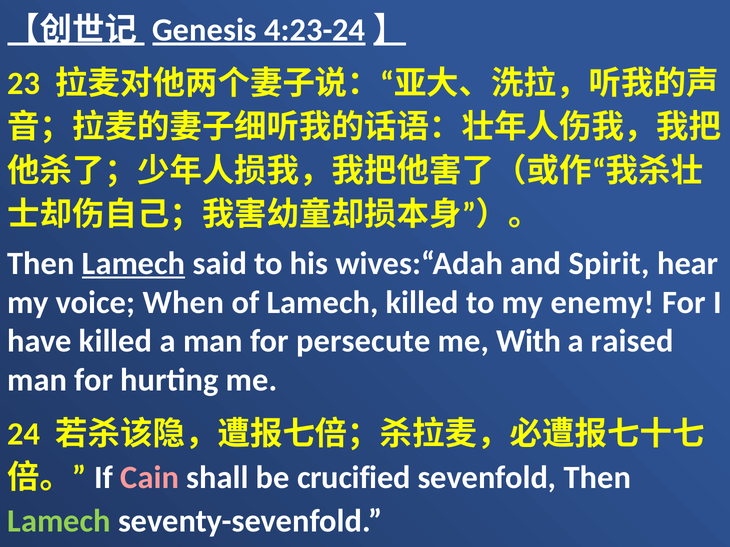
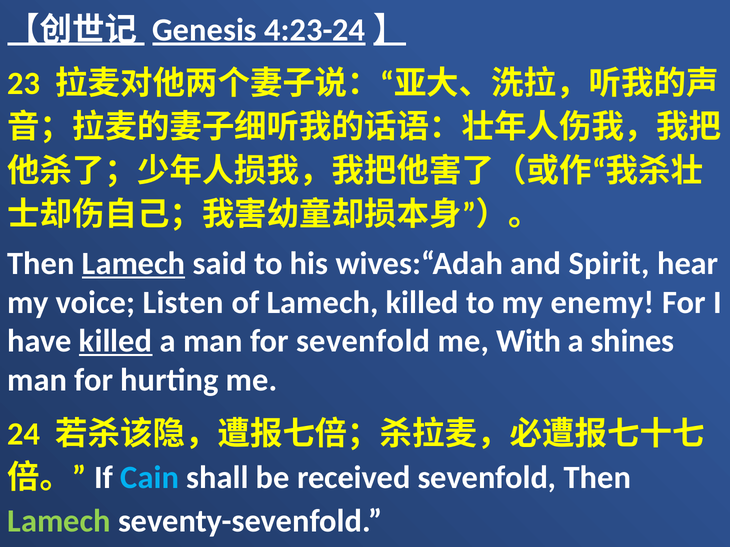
When: When -> Listen (183, 303)
killed underline: none -> present (116, 342)
for persecute: persecute -> sevenfold (363, 342)
raised: raised -> shines (632, 342)
Cain colour: pink -> light blue (150, 478)
crucified: crucified -> received (354, 478)
